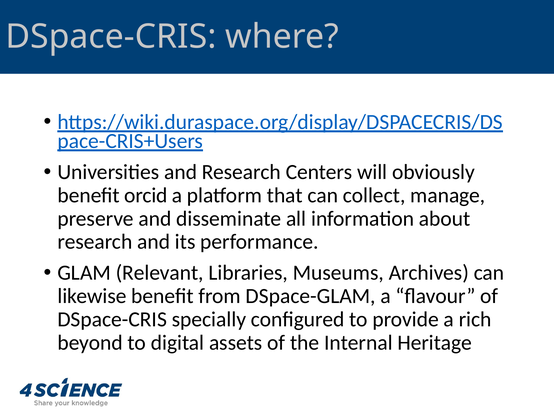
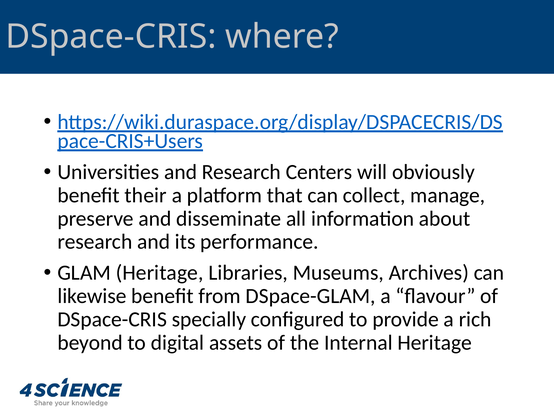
orcid: orcid -> their (146, 195)
GLAM Relevant: Relevant -> Heritage (160, 272)
